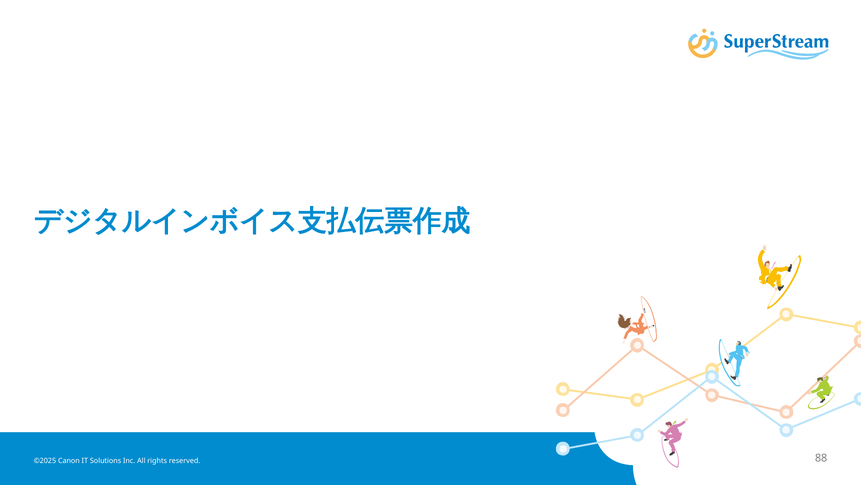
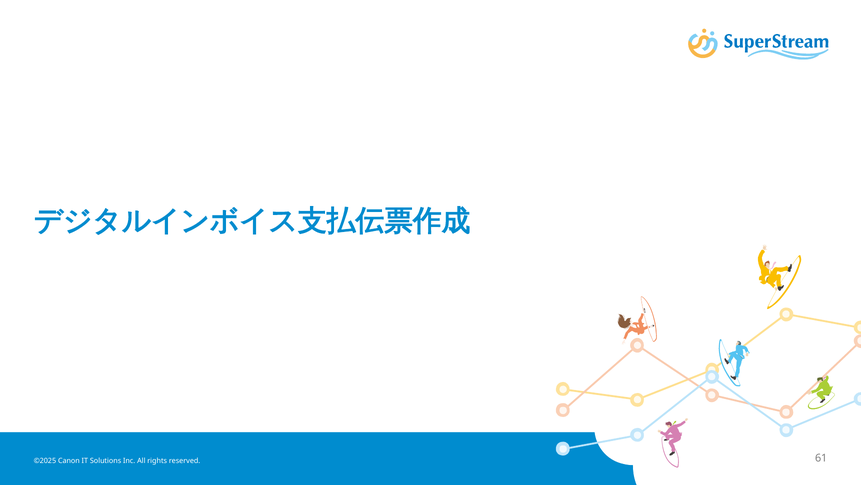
88: 88 -> 61 (821, 458)
